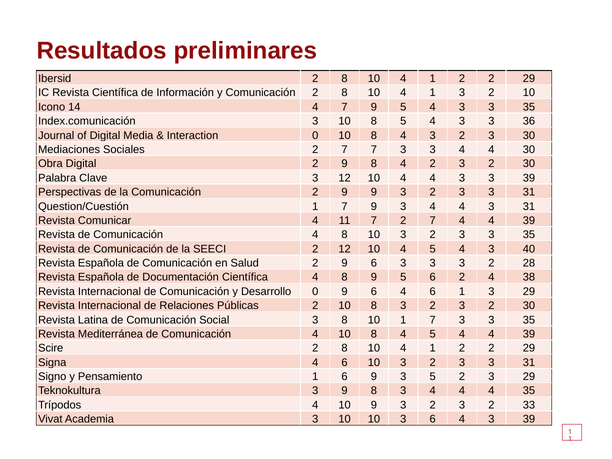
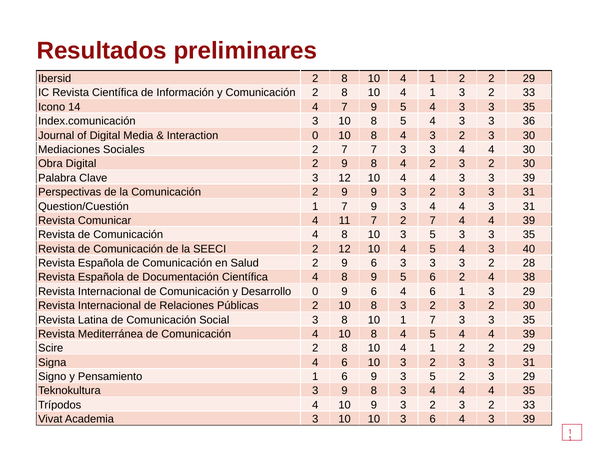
1 3 2 10: 10 -> 33 (529, 93)
8 10 3 2: 2 -> 5 (433, 235)
